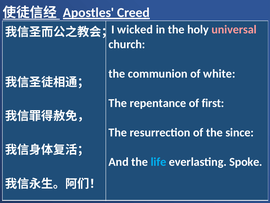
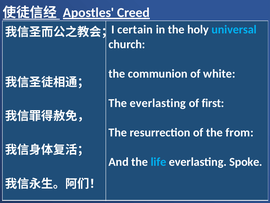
wicked: wicked -> certain (135, 30)
universal colour: pink -> light blue (234, 30)
The repentance: repentance -> everlasting (158, 103)
since: since -> from (240, 132)
